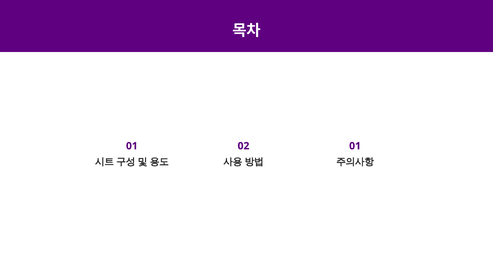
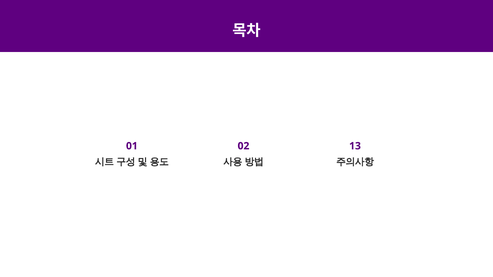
02 01: 01 -> 13 (355, 146)
